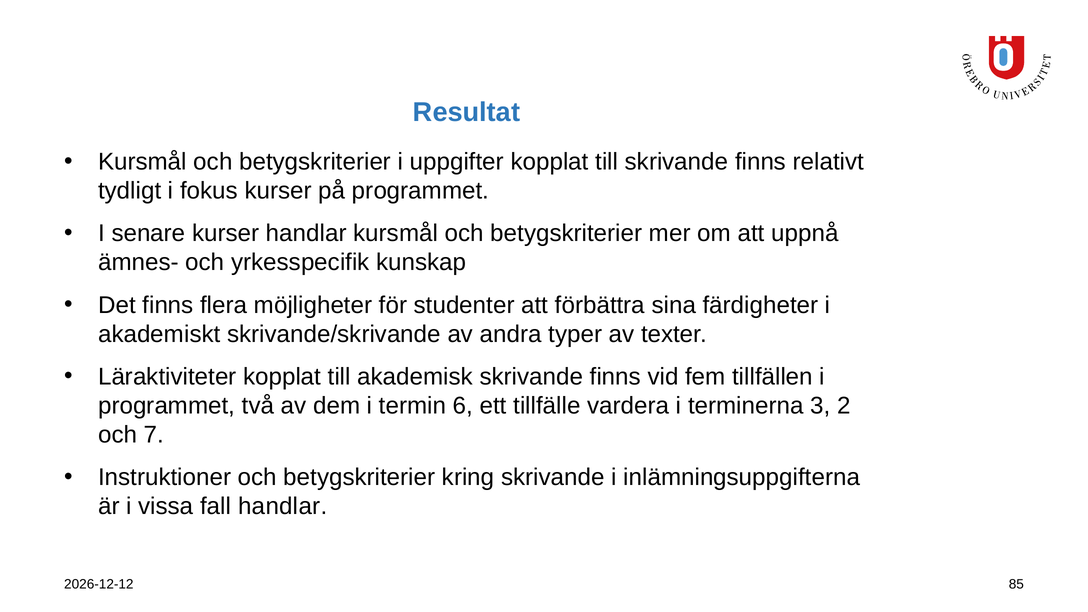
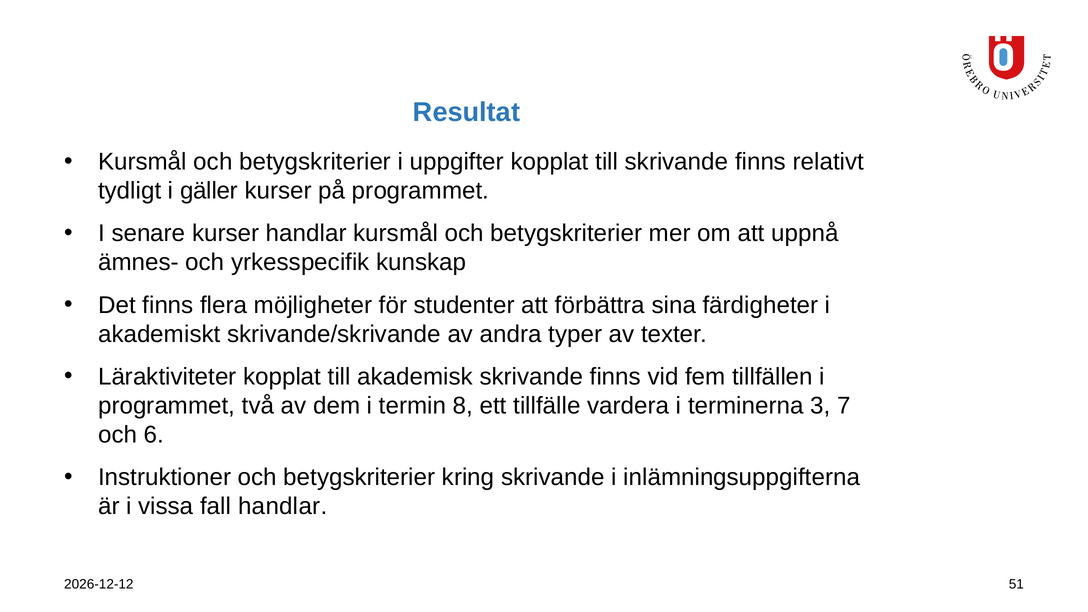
fokus: fokus -> gäller (209, 191)
6: 6 -> 8 (463, 406)
2: 2 -> 7 (844, 406)
7: 7 -> 6 (154, 435)
85: 85 -> 51 (1016, 585)
